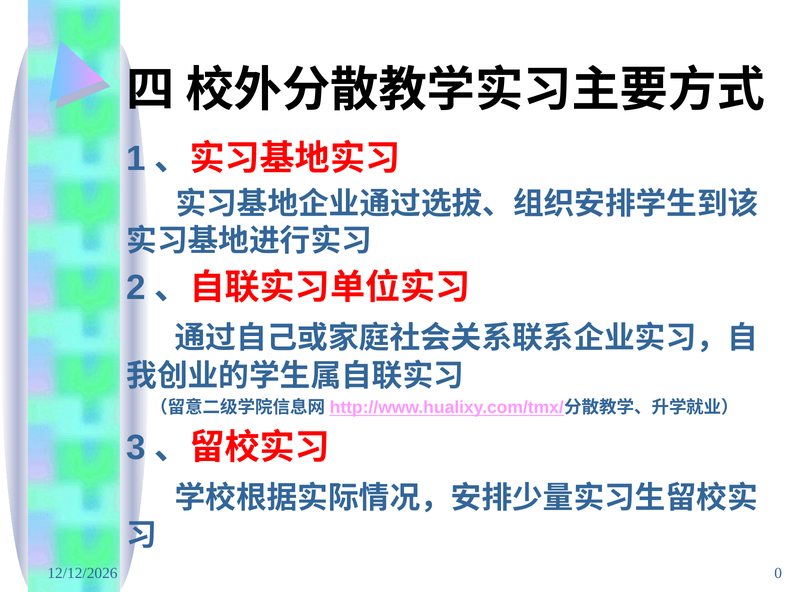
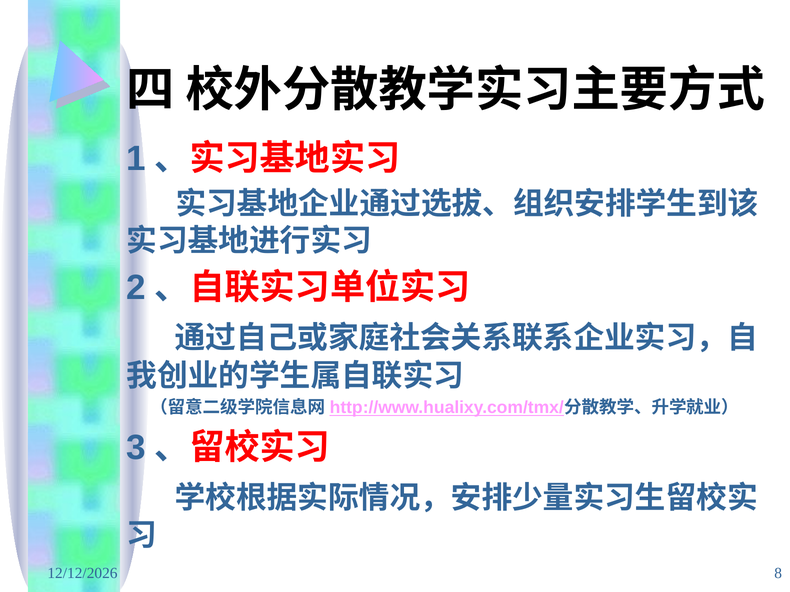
0: 0 -> 8 (778, 574)
